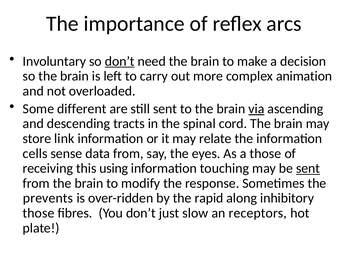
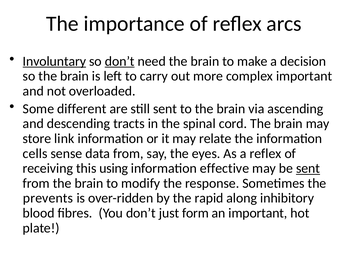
Involuntary underline: none -> present (54, 61)
complex animation: animation -> important (304, 76)
via underline: present -> none (256, 109)
a those: those -> reflex (265, 153)
touching: touching -> effective (224, 168)
those: those -> blood (39, 213)
slow: slow -> form (195, 213)
an receptors: receptors -> important (258, 213)
